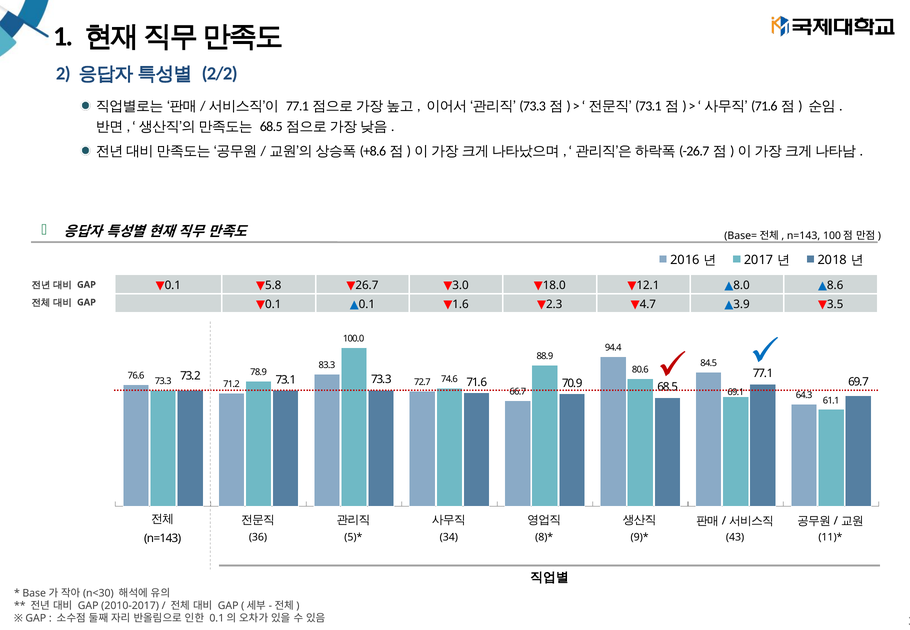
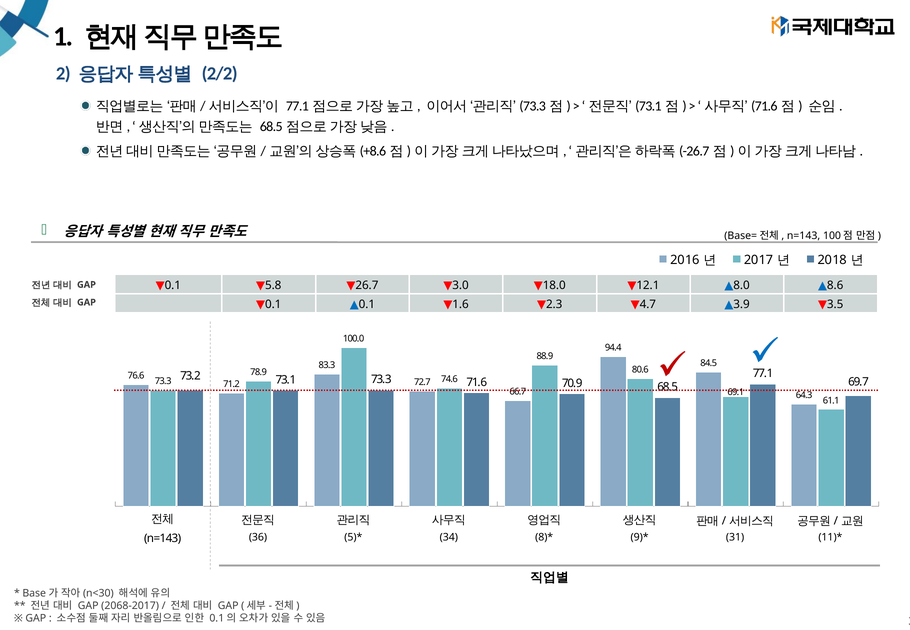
43: 43 -> 31 (735, 537)
2010-2017: 2010-2017 -> 2068-2017 (130, 606)
